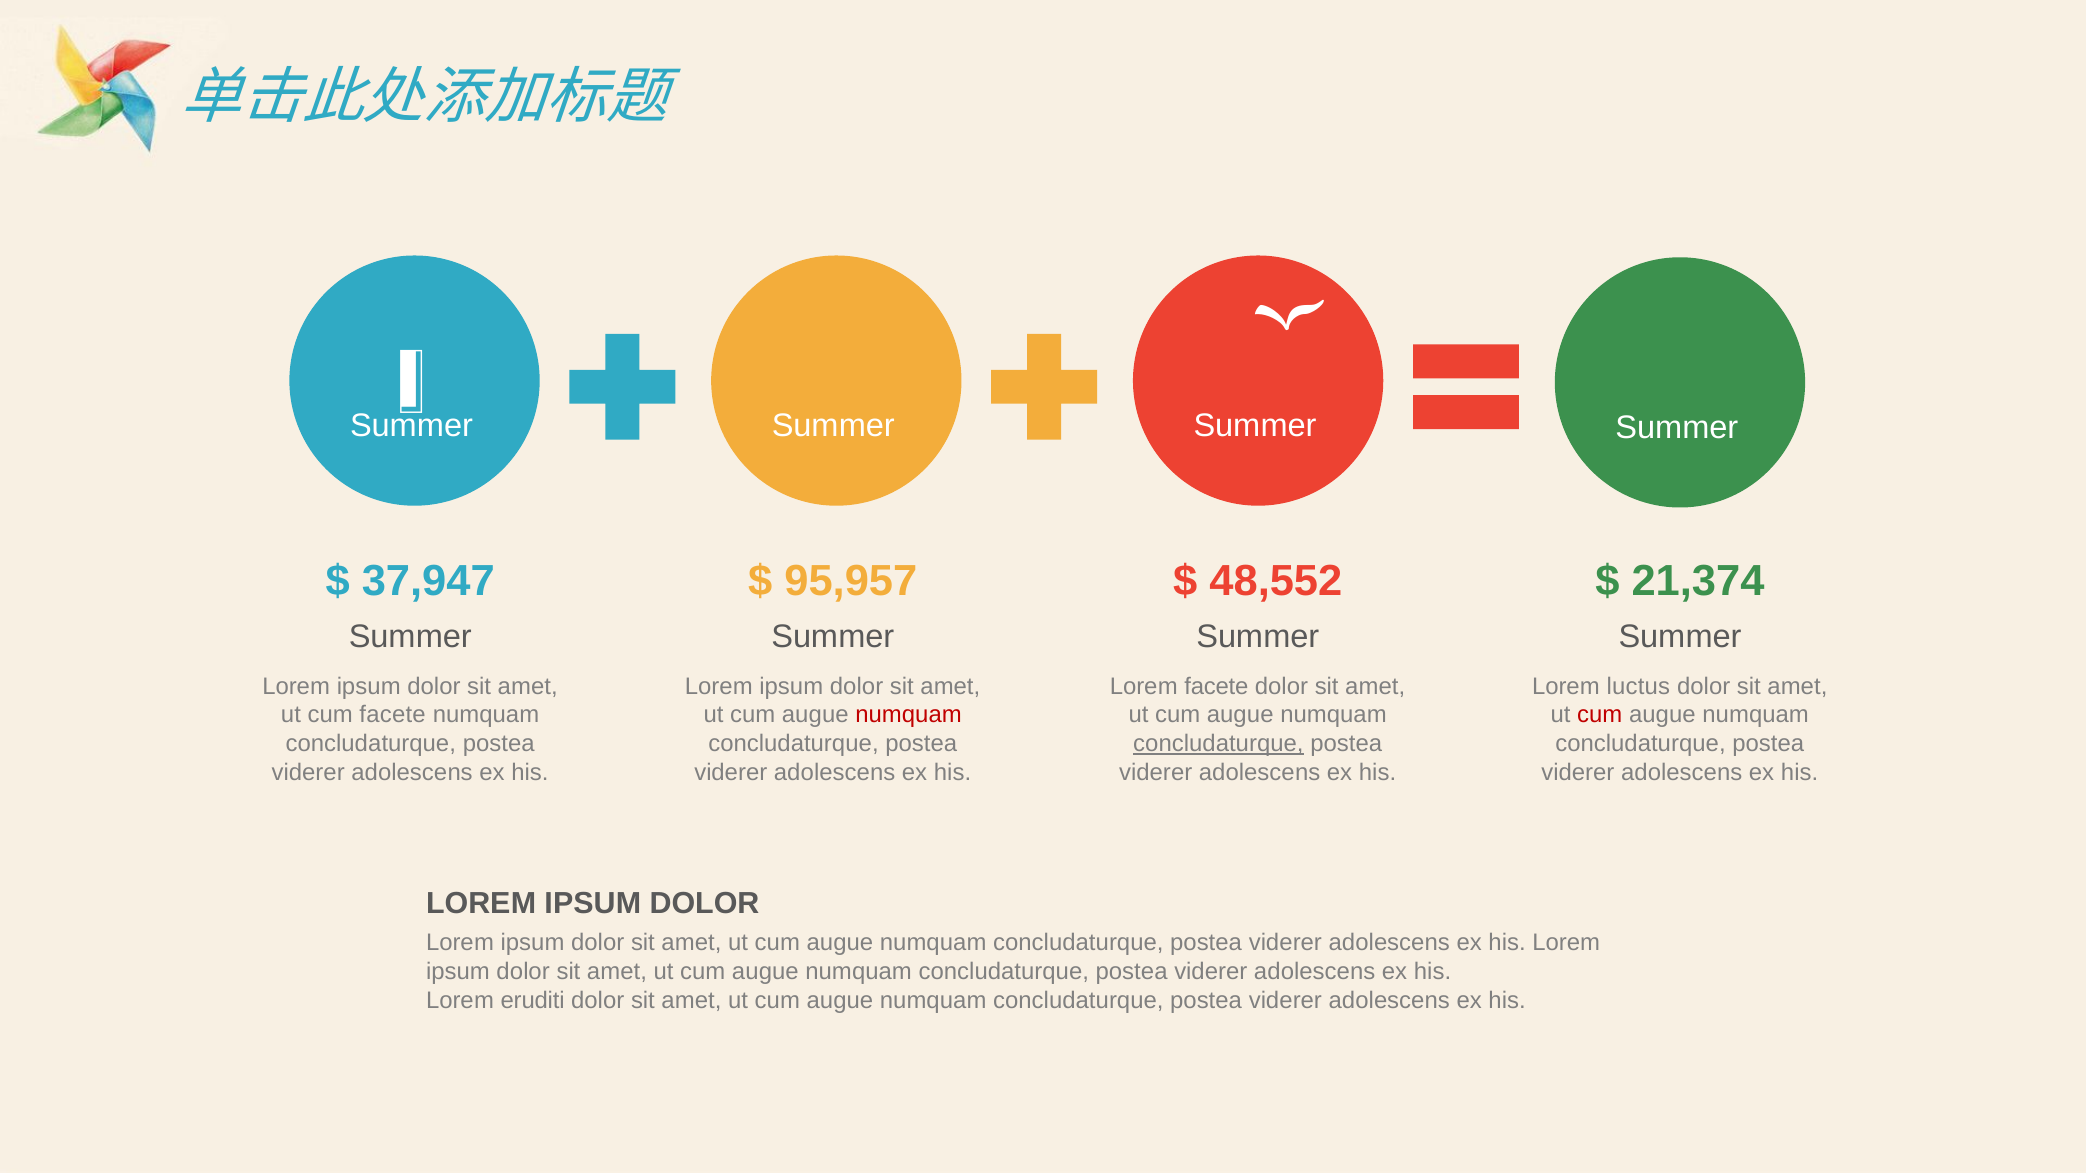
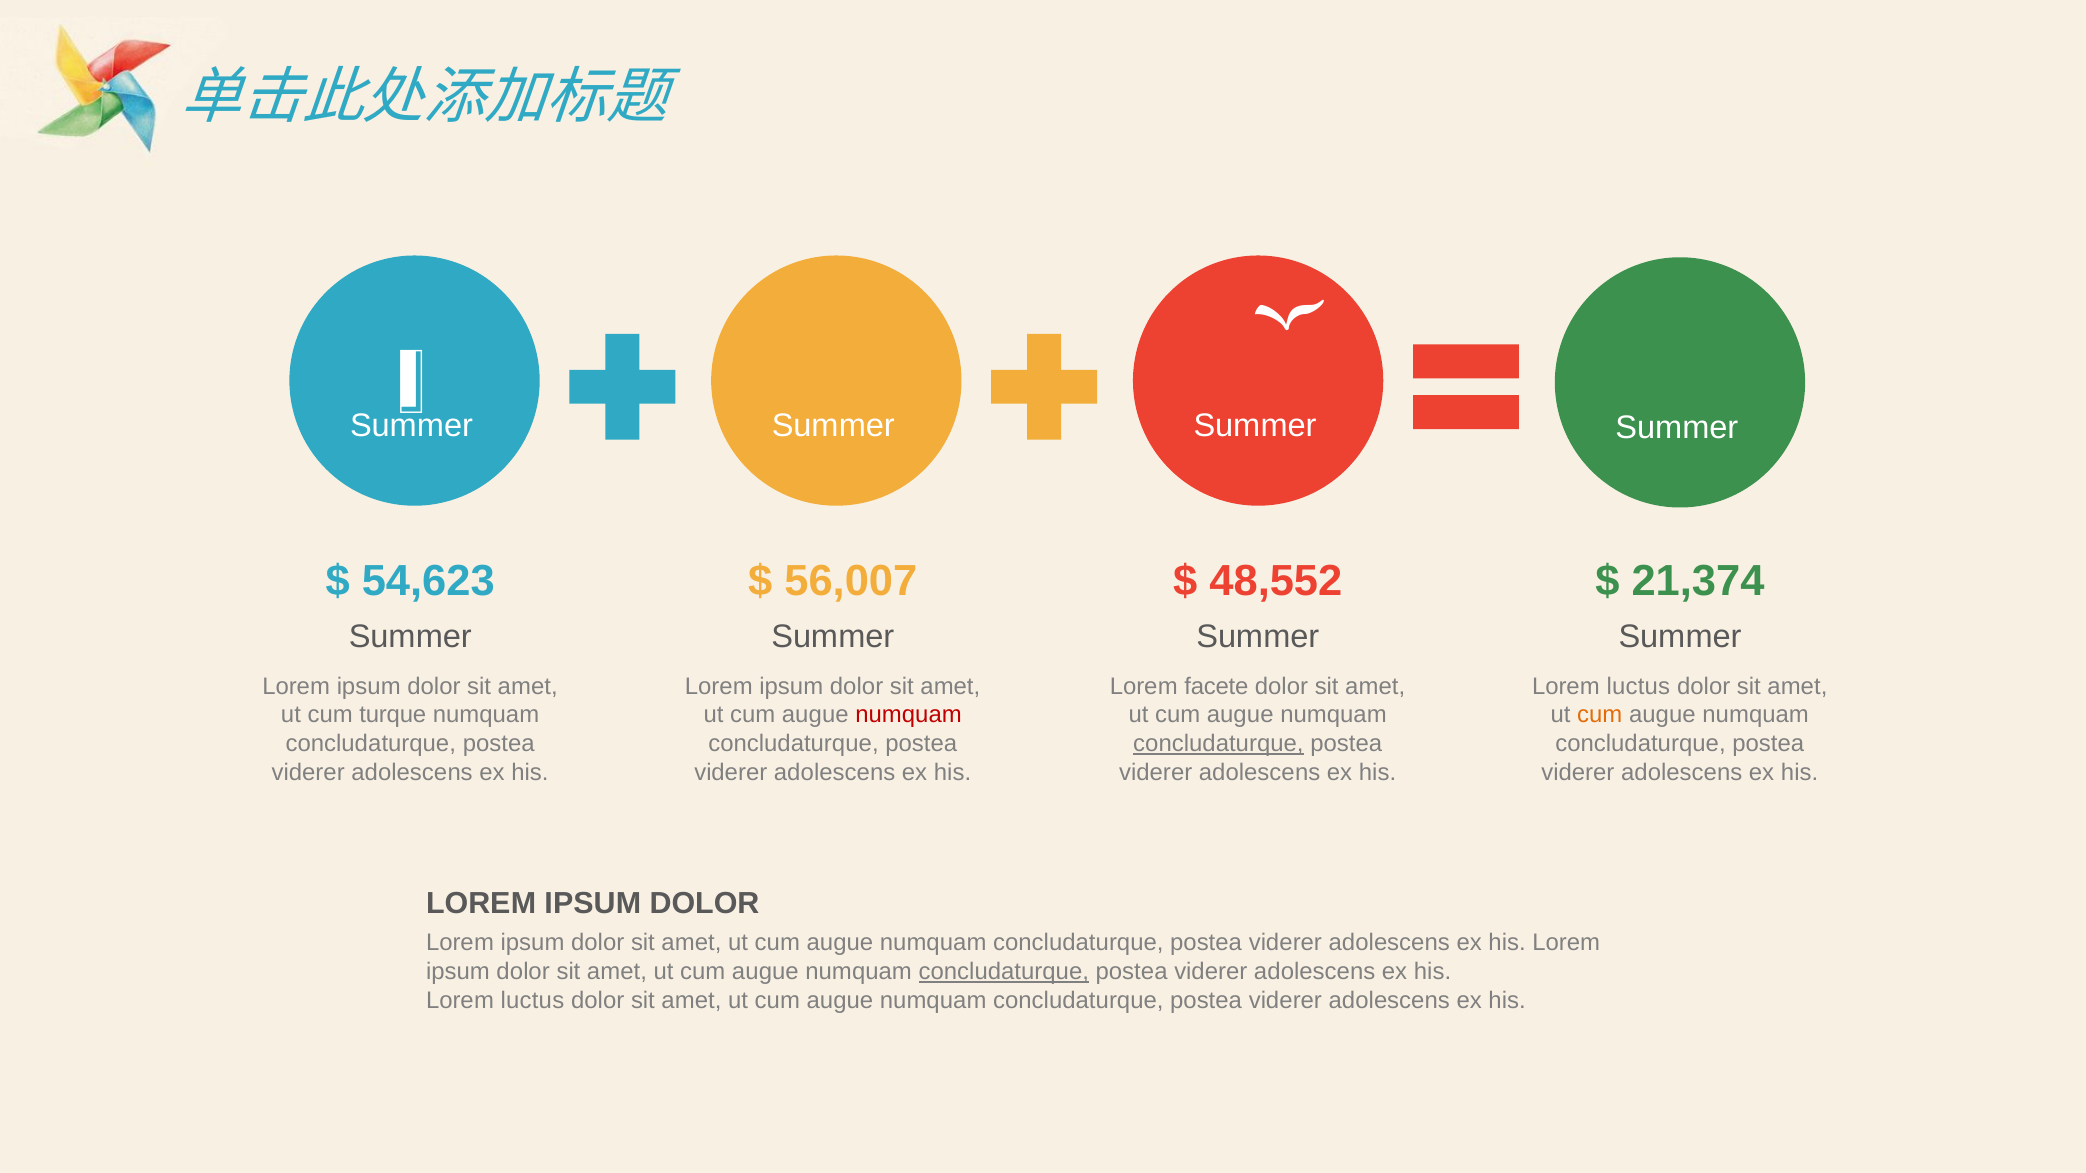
37,947: 37,947 -> 54,623 (428, 581)
95,957: 95,957 -> 56,007 (851, 581)
cum facete: facete -> turque (393, 715)
cum colour: red -> orange (1600, 715)
concludaturque underline: none -> present (1004, 972)
eruditi: eruditi -> luctus (532, 1001)
